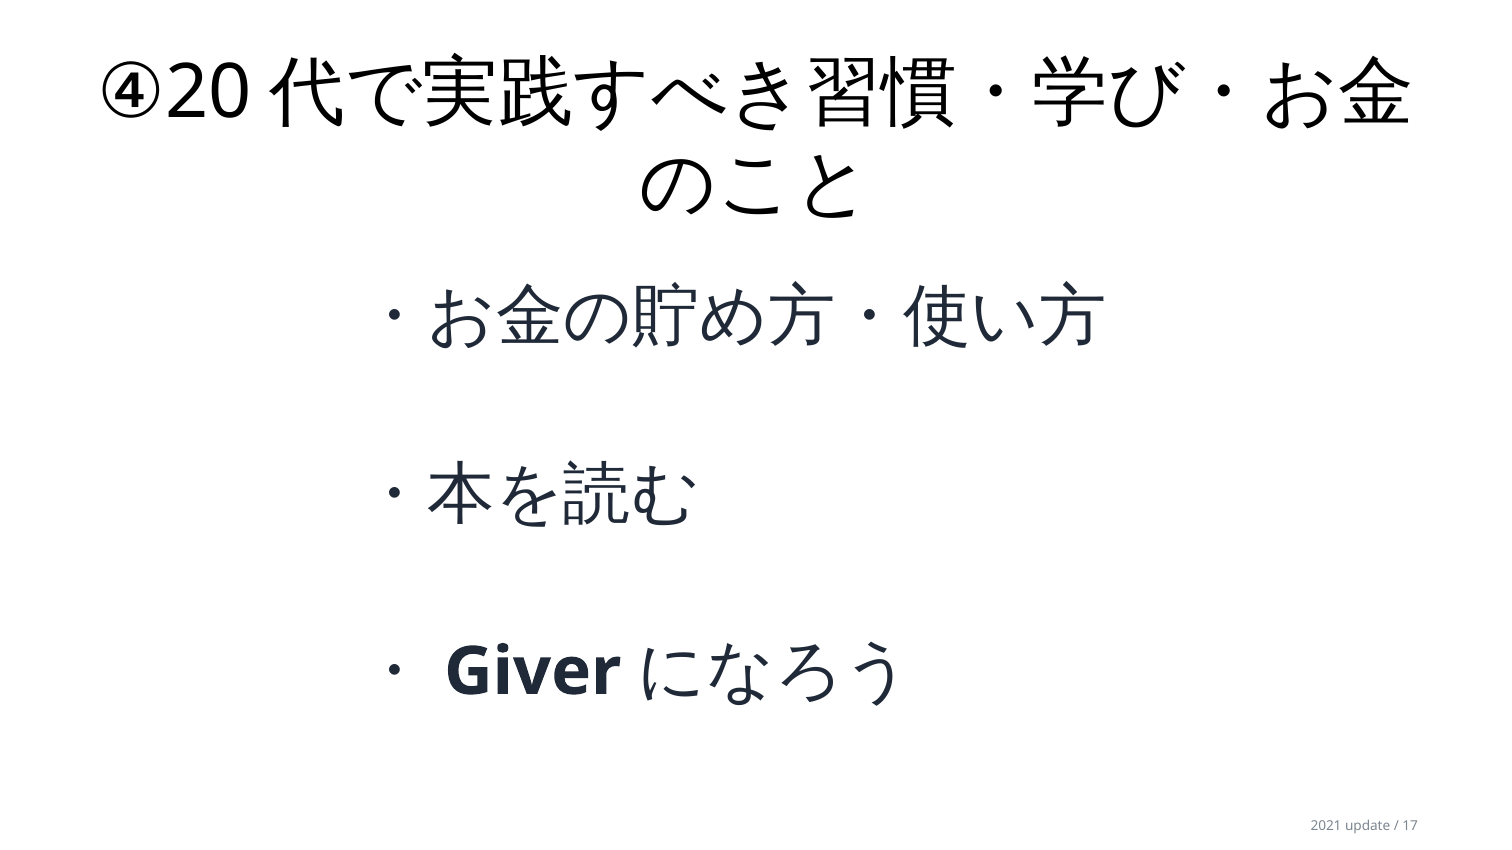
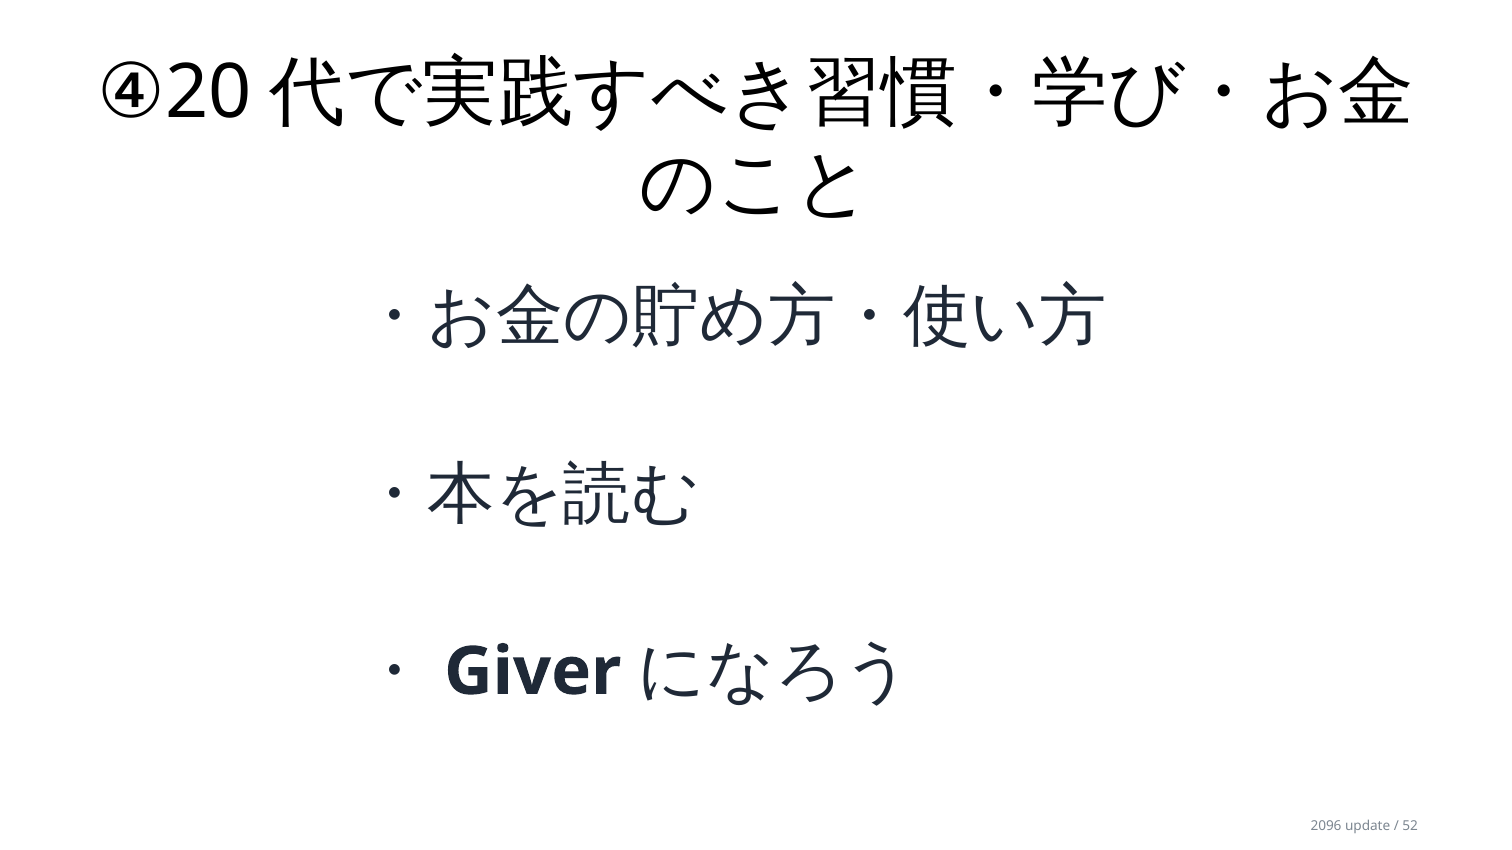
2021: 2021 -> 2096 (1326, 826)
17: 17 -> 52 (1410, 826)
